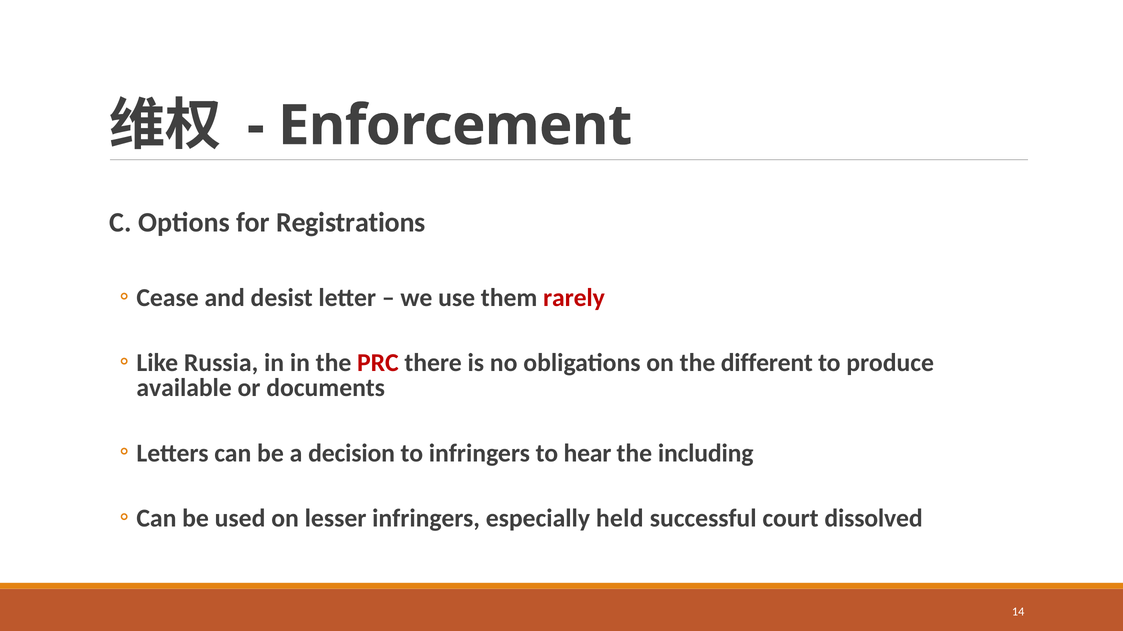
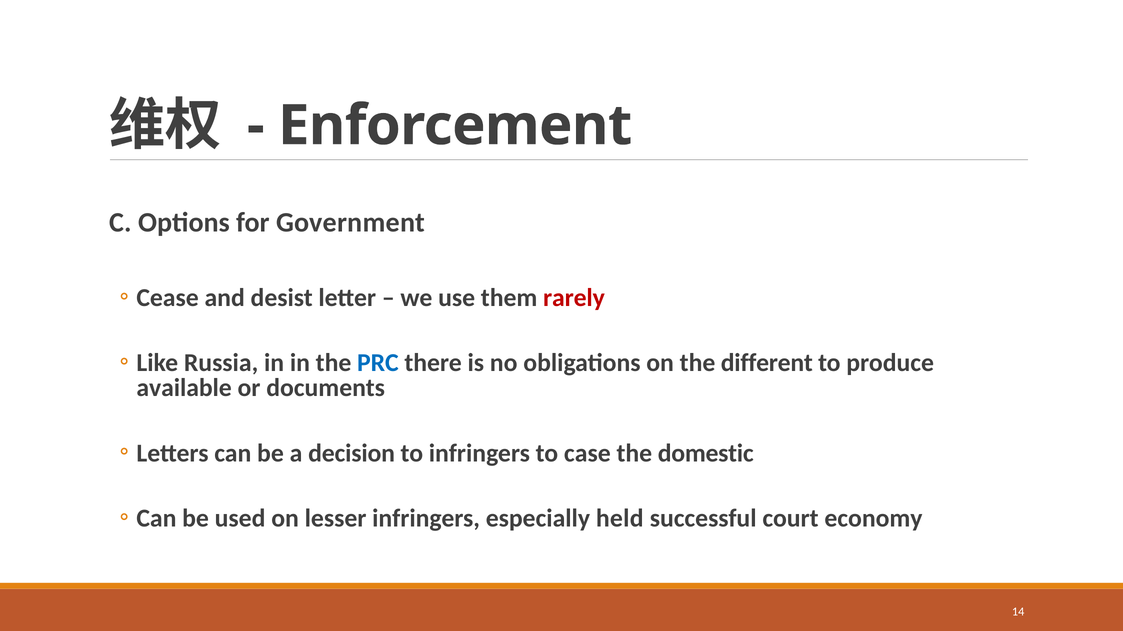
Registrations: Registrations -> Government (351, 223)
PRC colour: red -> blue (378, 363)
hear: hear -> case (587, 454)
including: including -> domestic (706, 454)
dissolved: dissolved -> economy (873, 519)
